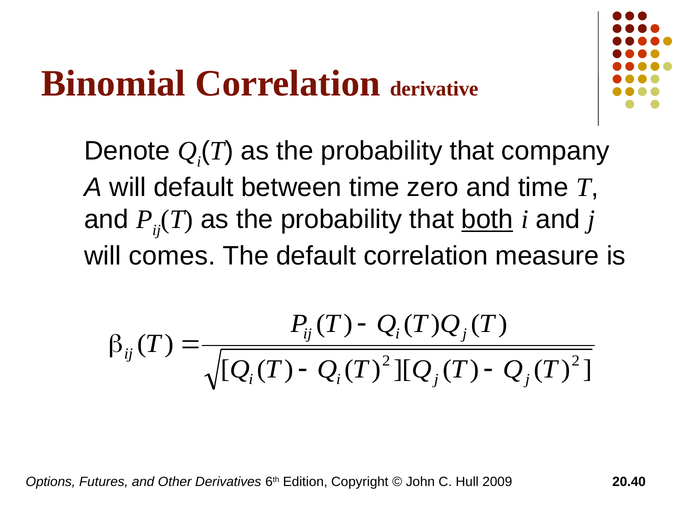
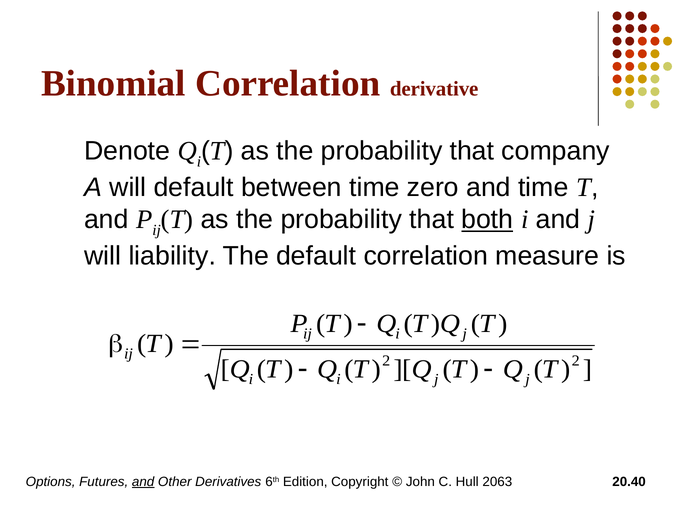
comes: comes -> liability (172, 256)
and underline: none -> present (143, 482)
2009: 2009 -> 2063 (497, 482)
